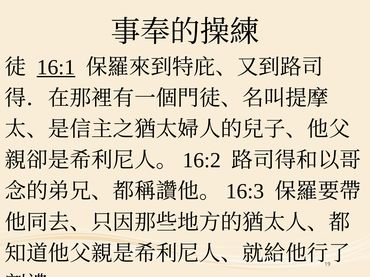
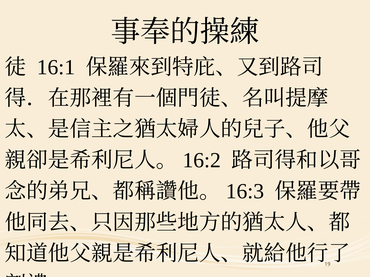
16:1 underline: present -> none (56, 67)
